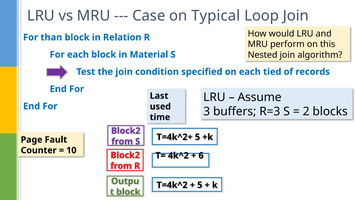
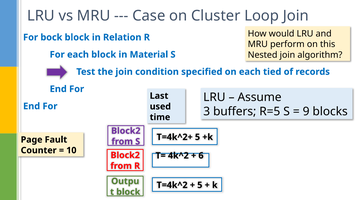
Typical: Typical -> Cluster (216, 16)
than: than -> bock (51, 37)
R=3: R=3 -> R=5 (270, 111)
2: 2 -> 9 (306, 111)
